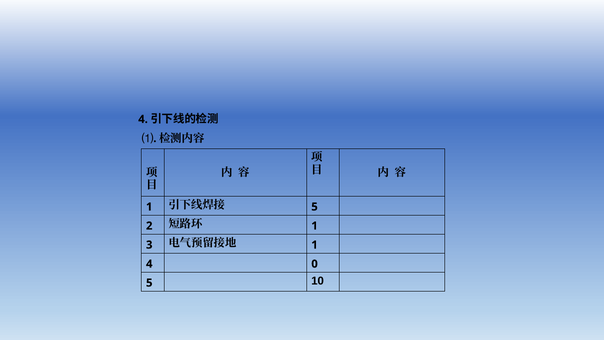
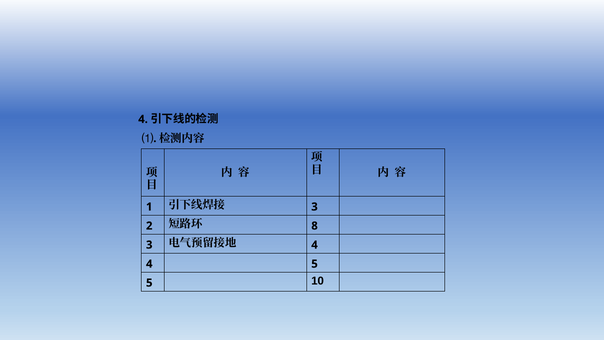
5: 5 -> 3 (315, 207)
1: 1 -> 8 (315, 226)
1: 1 -> 4 (315, 245)
4 0: 0 -> 5 (315, 264)
